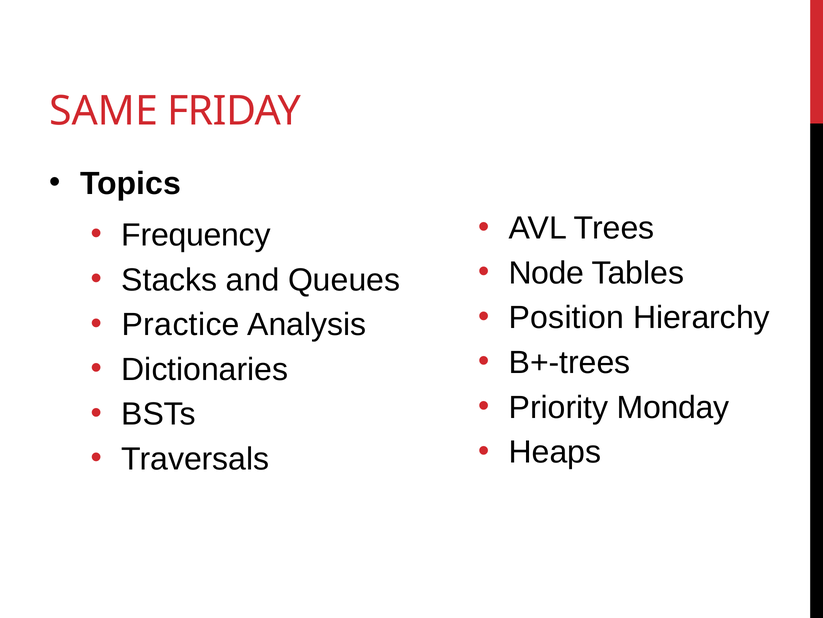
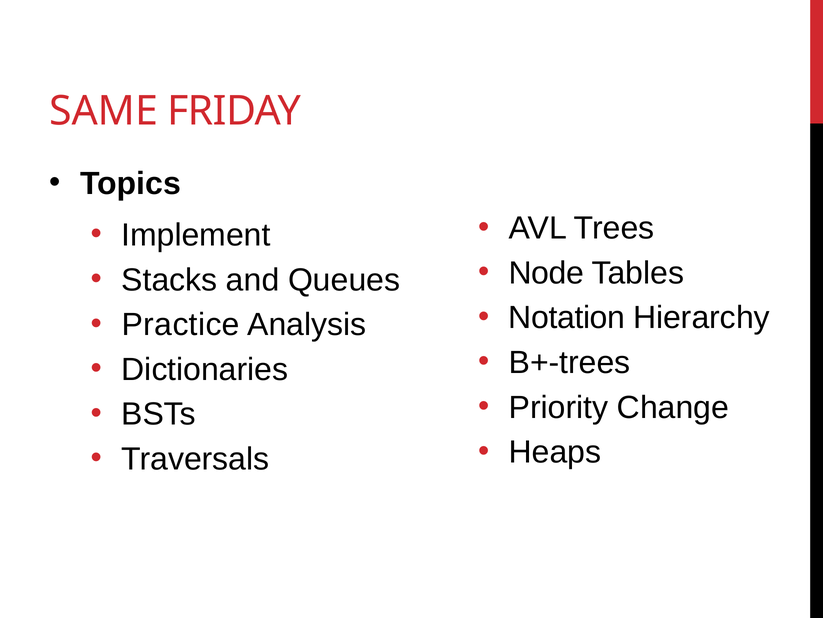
Frequency: Frequency -> Implement (196, 235)
Position: Position -> Notation (567, 317)
Monday: Monday -> Change (673, 407)
